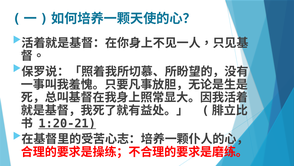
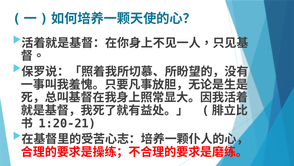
1:20-21 underline: present -> none (67, 123)
